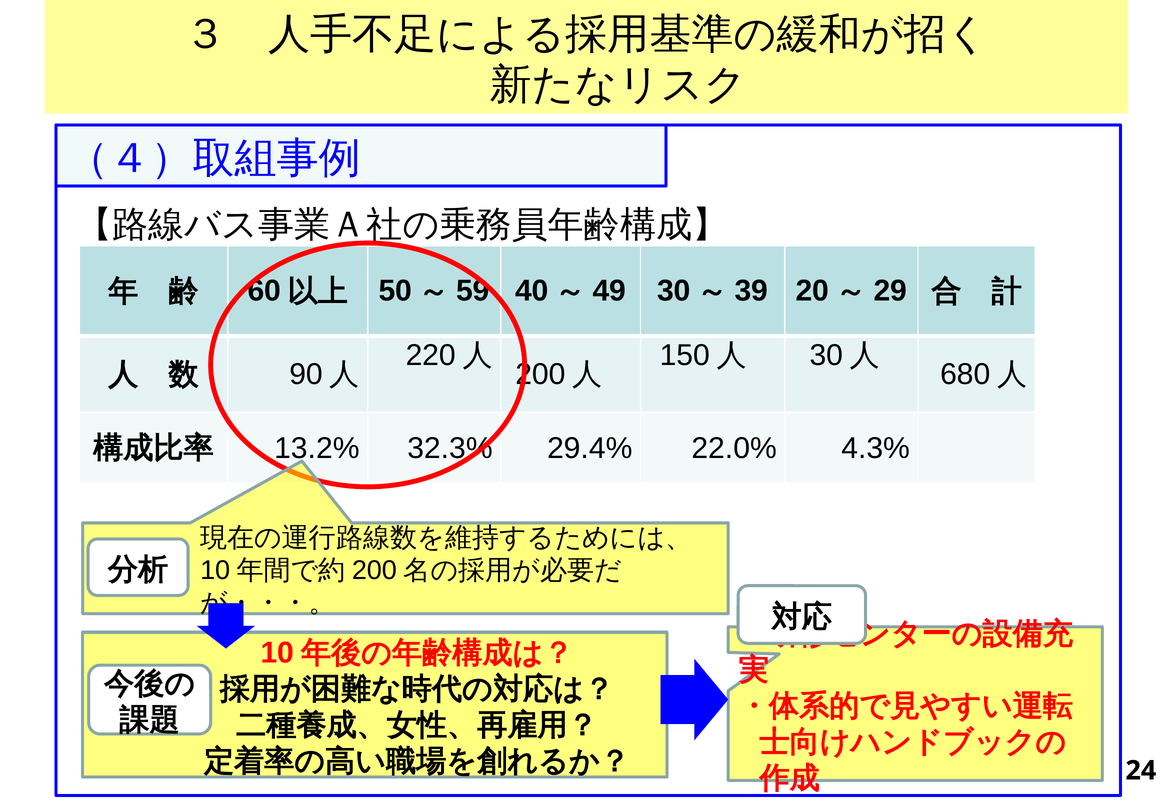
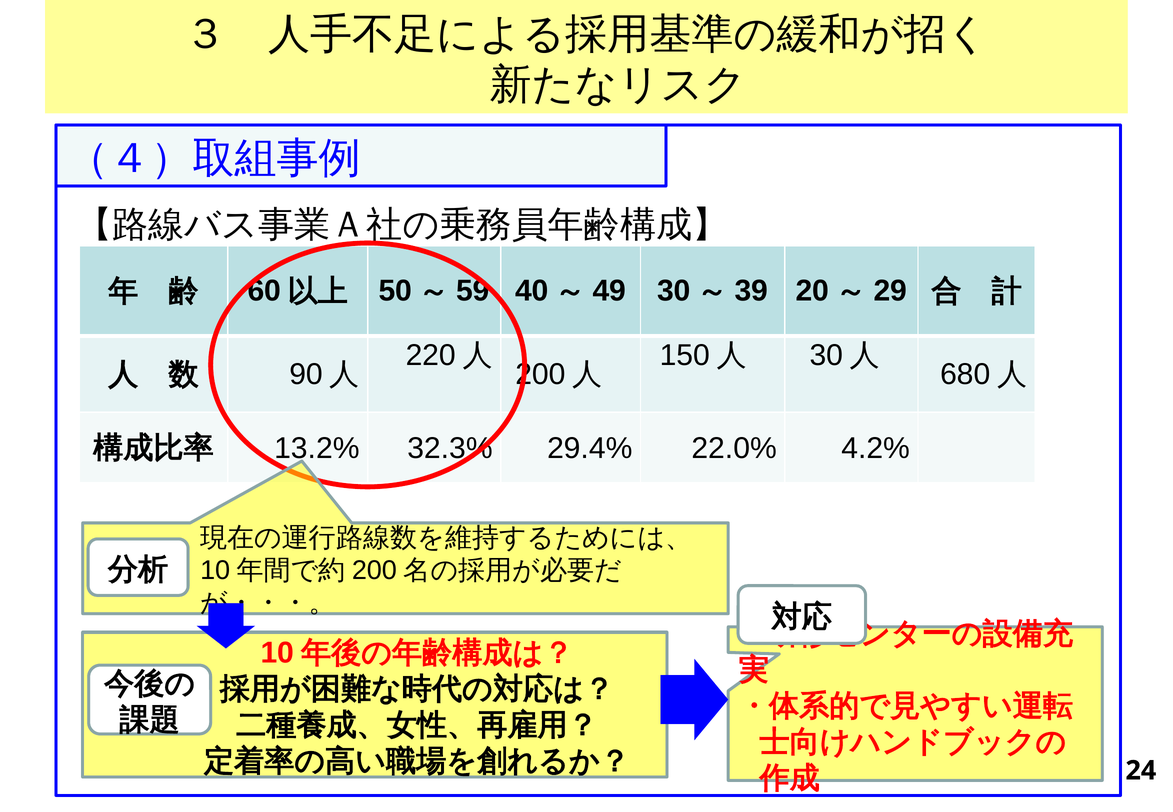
4.3%: 4.3% -> 4.2% (876, 448)
